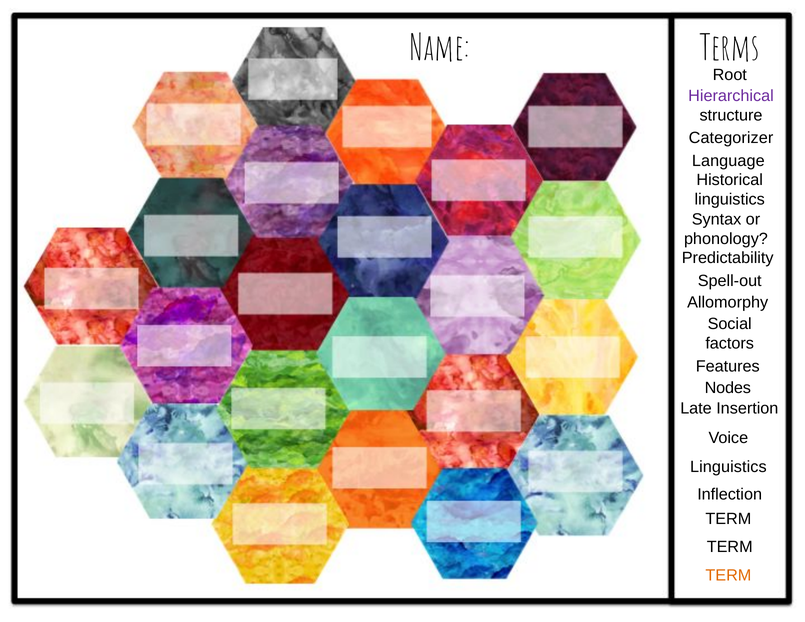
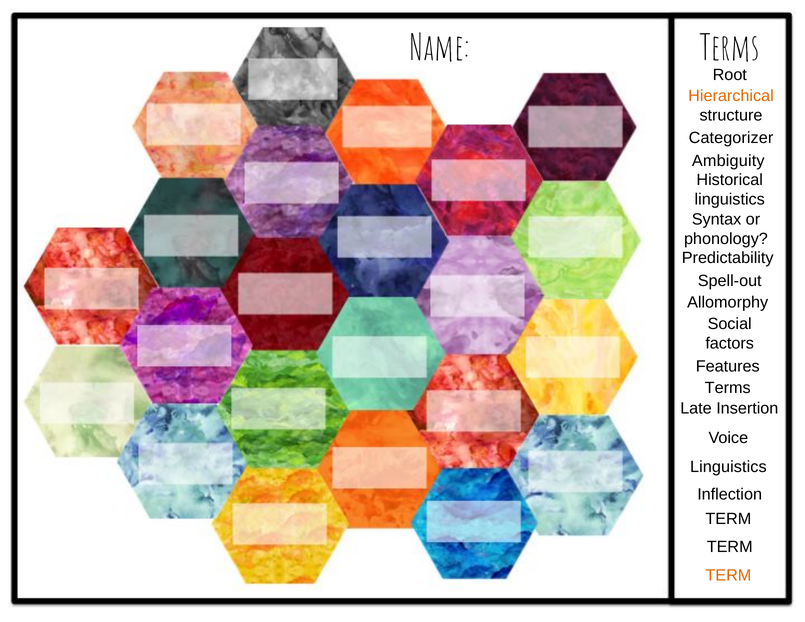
Hierarchical colour: purple -> orange (731, 96)
Language: Language -> Ambiguity (728, 161)
Nodes: Nodes -> Terms (728, 388)
